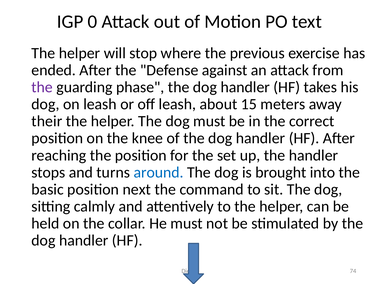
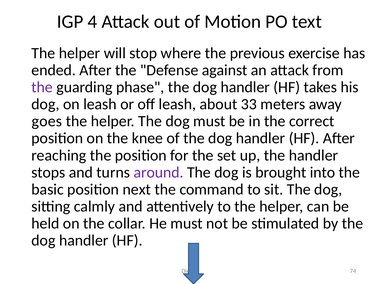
0: 0 -> 4 (93, 22)
15: 15 -> 33 (249, 104)
their: their -> goes (47, 121)
around colour: blue -> purple (159, 173)
